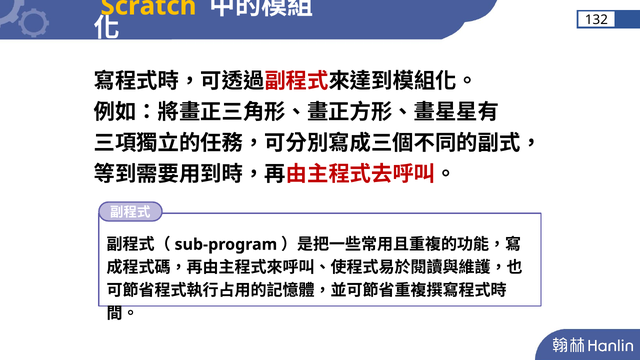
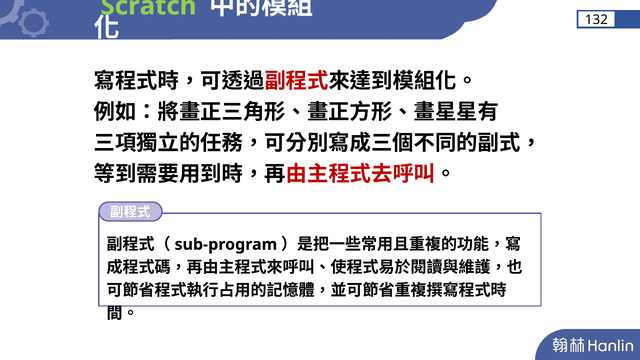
Scratch colour: yellow -> light green (149, 6)
